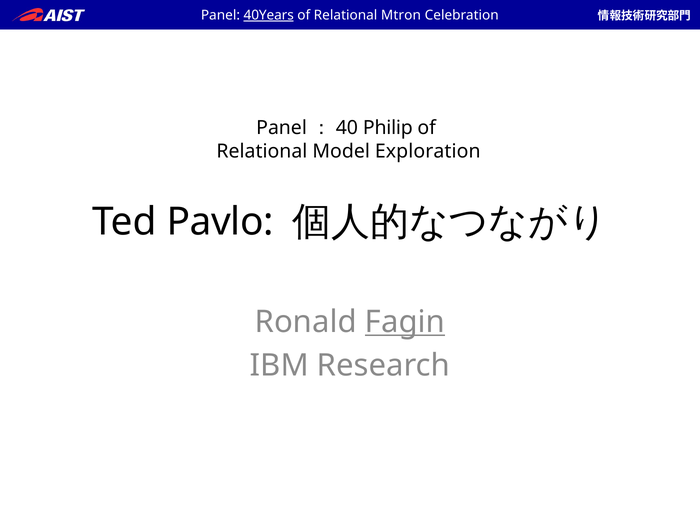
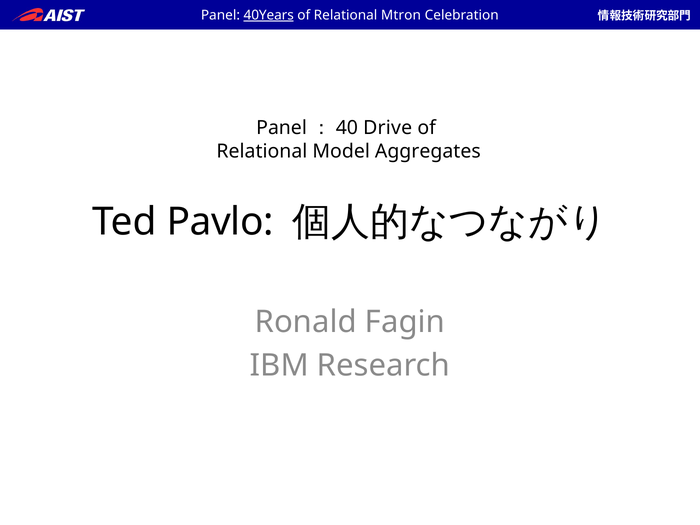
Philip: Philip -> Drive (388, 128)
Exploration: Exploration -> Aggregates (428, 151)
Fagin underline: present -> none (405, 322)
